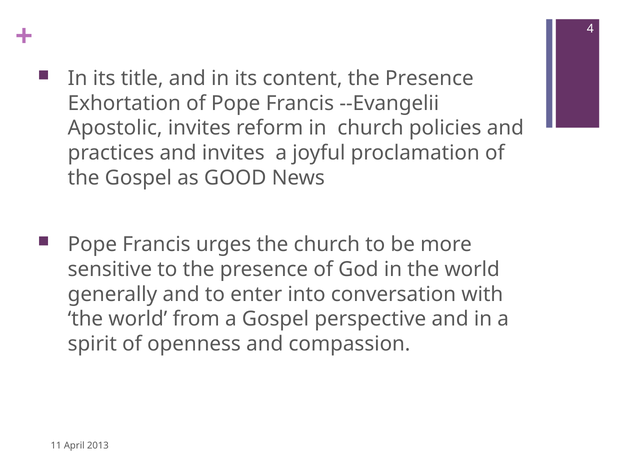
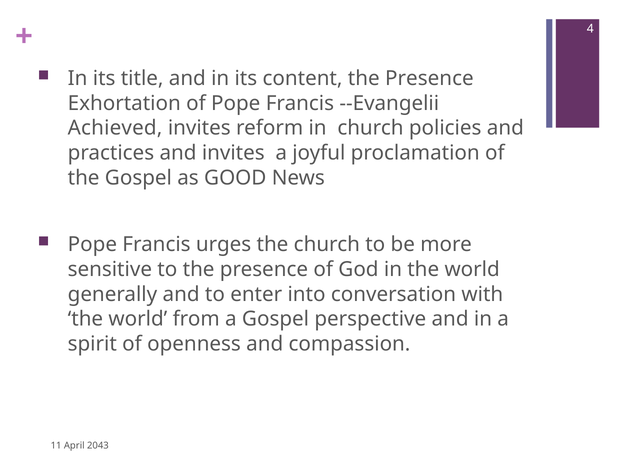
Apostolic: Apostolic -> Achieved (115, 128)
2013: 2013 -> 2043 (98, 445)
